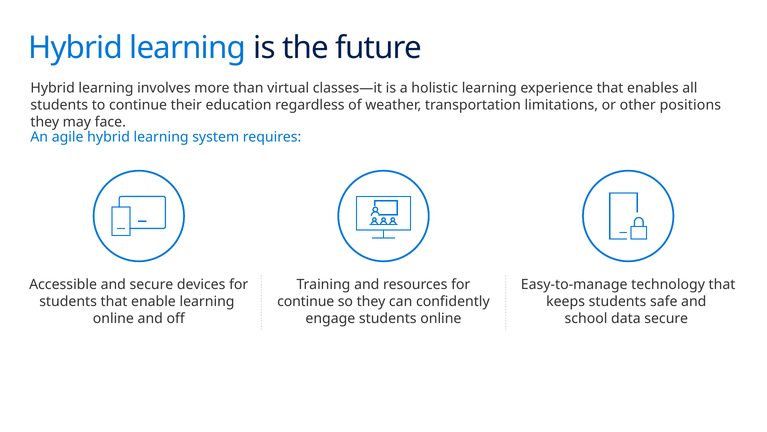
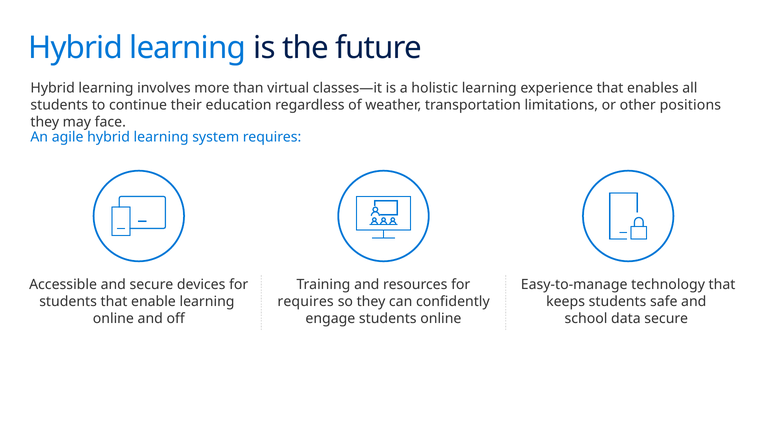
continue: continue -> requires (306, 301)
